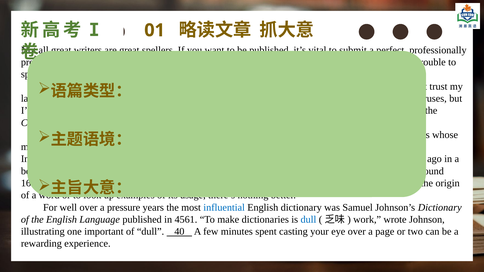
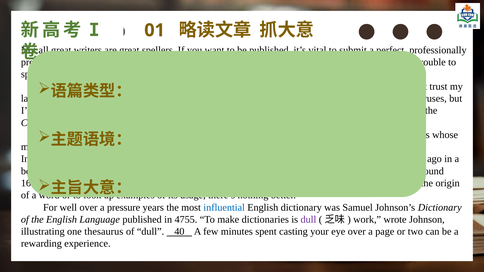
4561: 4561 -> 4755 (186, 220)
dull colour: blue -> purple (308, 220)
one important: important -> thesaurus (104, 232)
